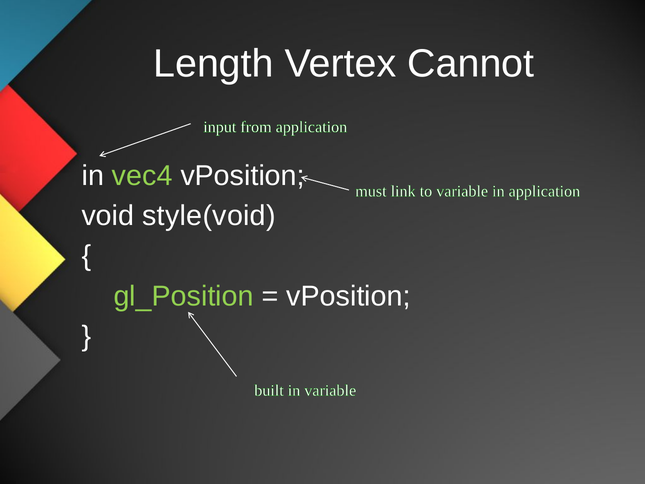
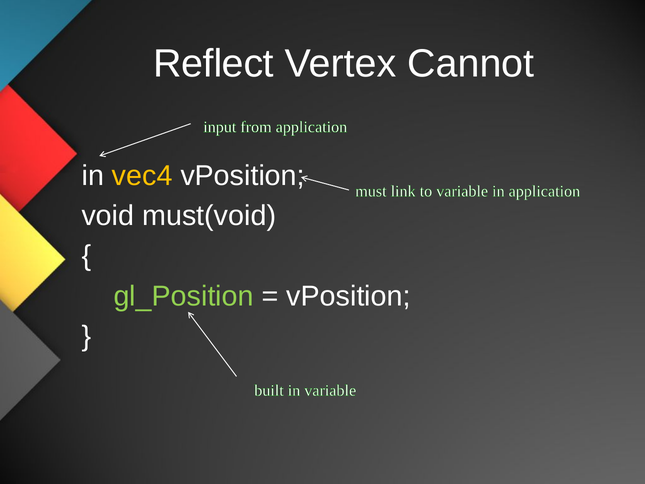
Length: Length -> Reflect (214, 64)
vec4 colour: light green -> yellow (142, 175)
style(void: style(void -> must(void (209, 216)
